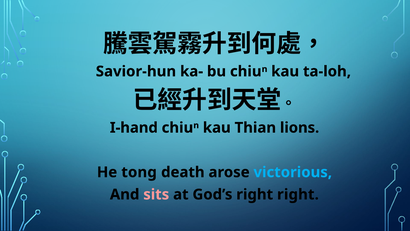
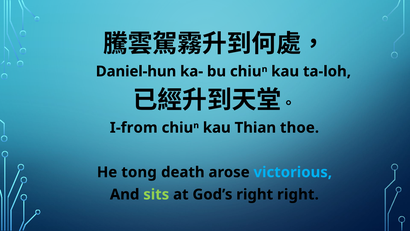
Savior-hun: Savior-hun -> Daniel-hun (136, 71)
I-hand: I-hand -> I-from (134, 128)
lions: lions -> thoe (300, 128)
sits colour: pink -> light green (156, 194)
